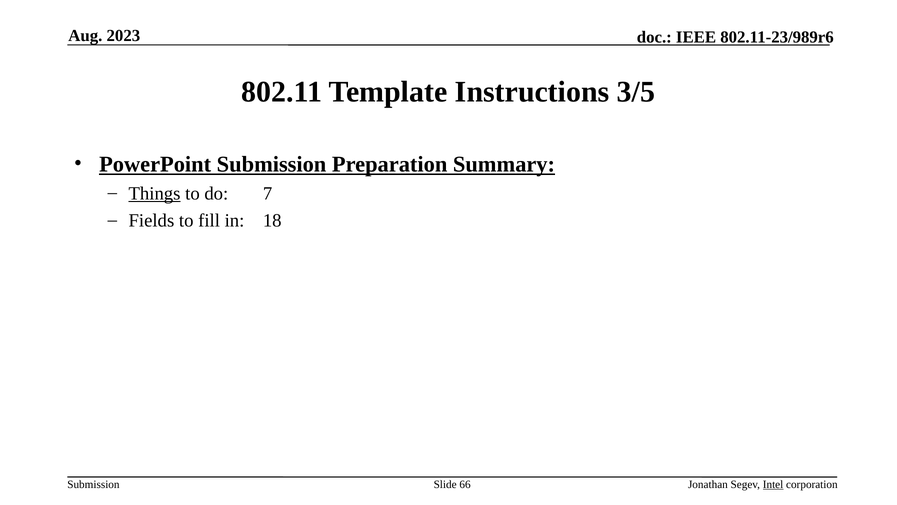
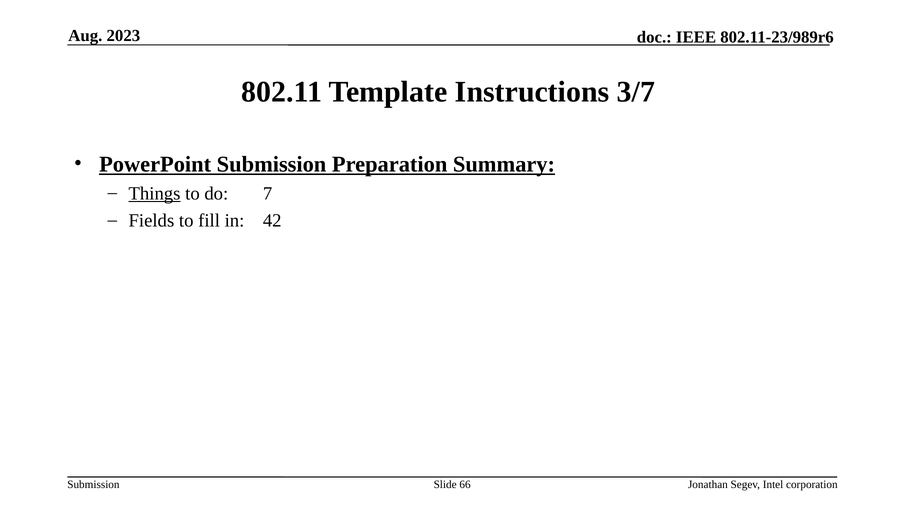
3/5: 3/5 -> 3/7 (636, 92)
18: 18 -> 42 (272, 220)
Intel underline: present -> none (773, 484)
